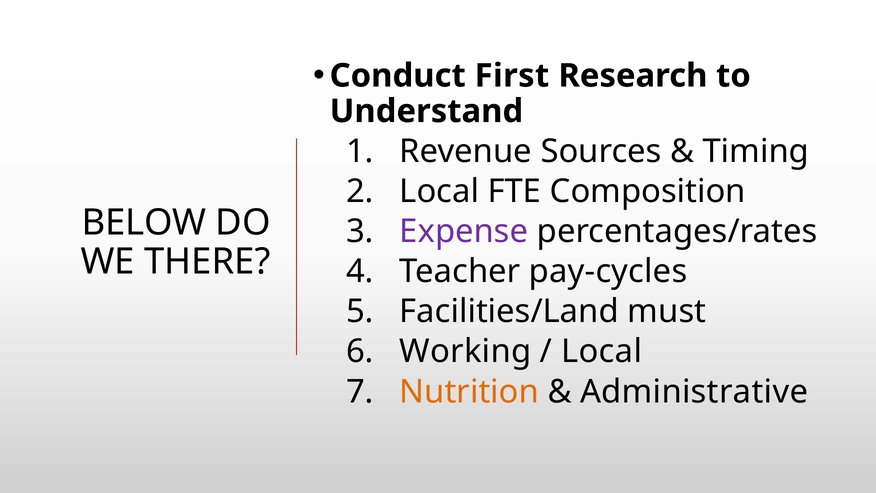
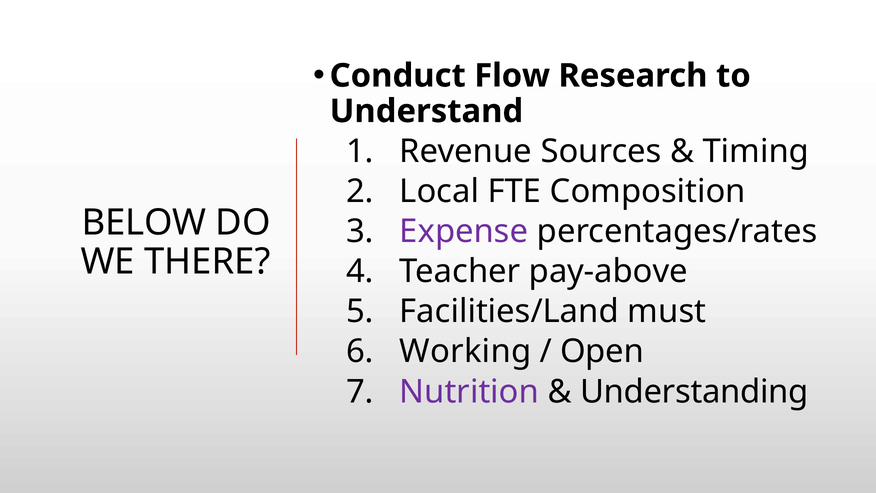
First: First -> Flow (512, 76)
pay-cycles: pay-cycles -> pay-above (608, 271)
Local: Local -> Open (602, 351)
Nutrition colour: orange -> purple (469, 391)
Administrative: Administrative -> Understanding (694, 391)
